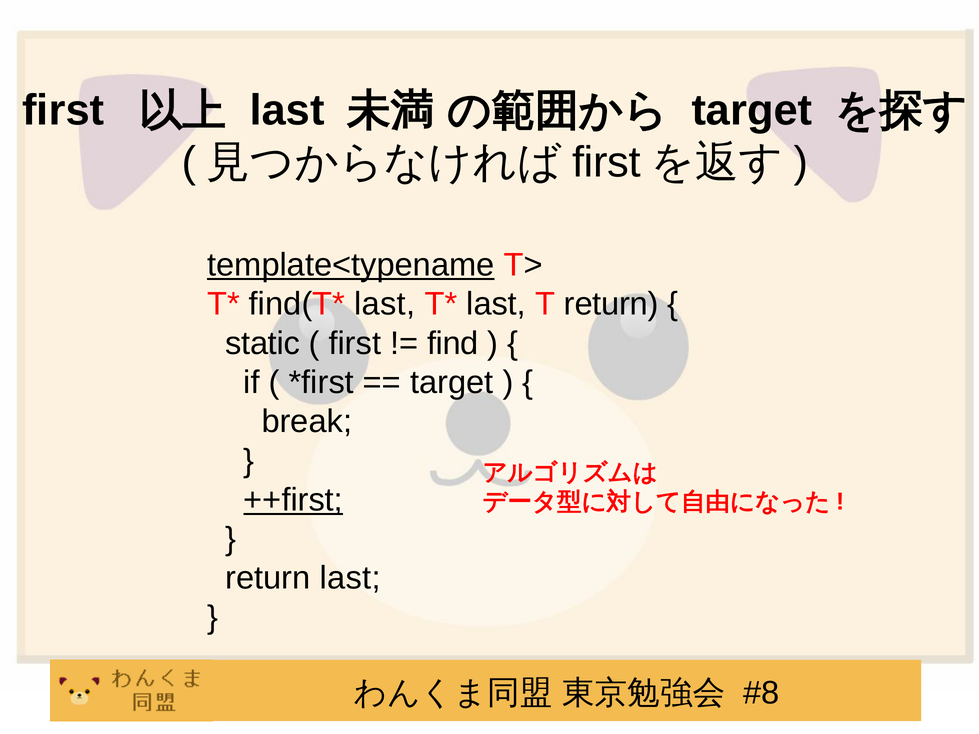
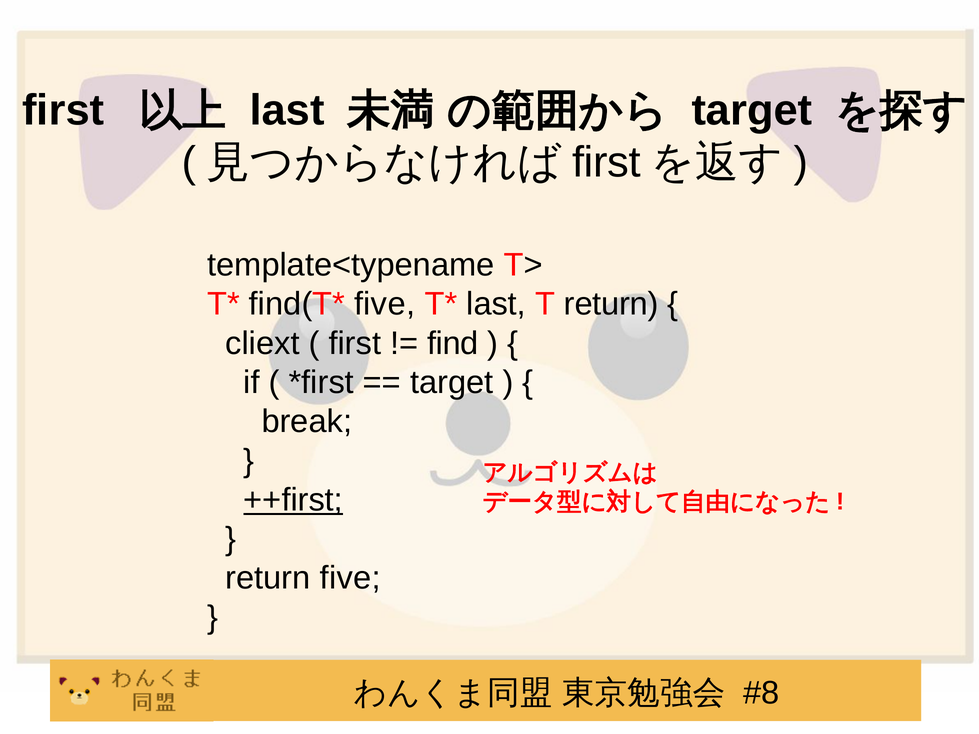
template<typename underline: present -> none (351, 265)
last: last -> five (385, 304)
static: static -> cliext (262, 343)
return last: last -> five (350, 578)
